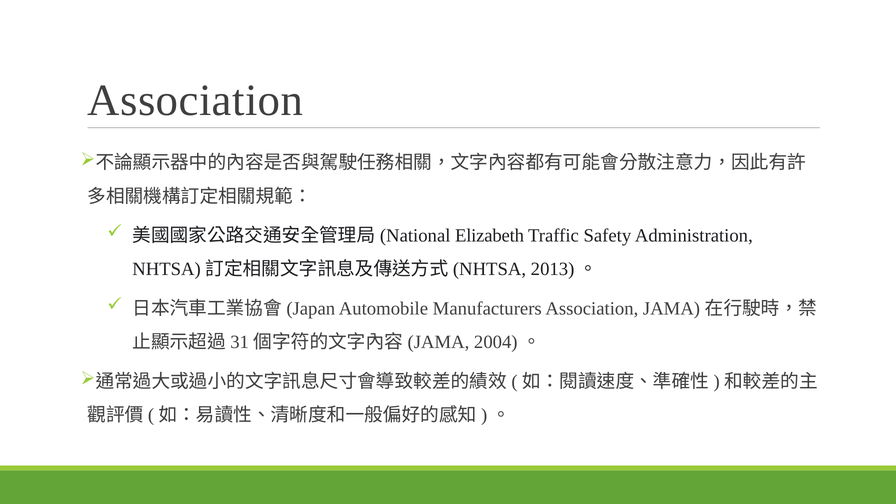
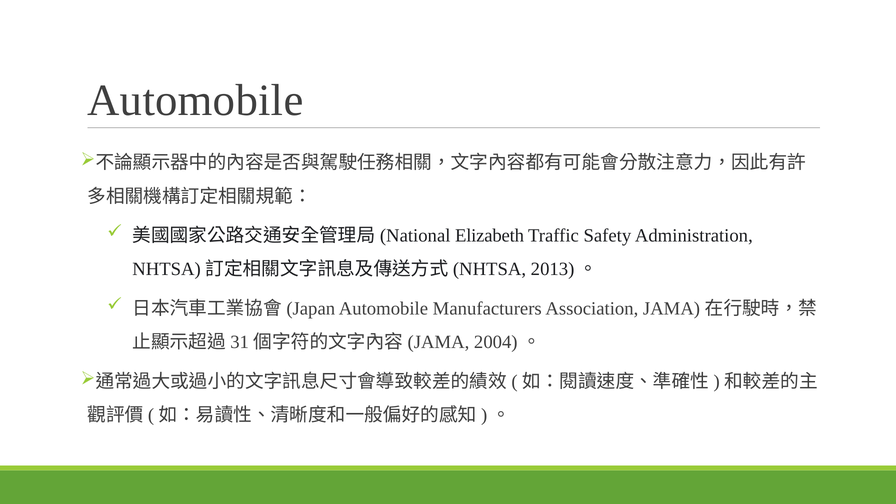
Association: Association -> Automobile (195, 100)
